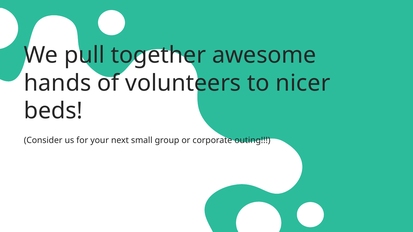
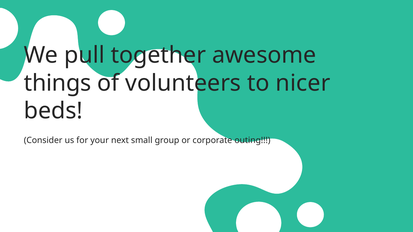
hands: hands -> things (58, 83)
